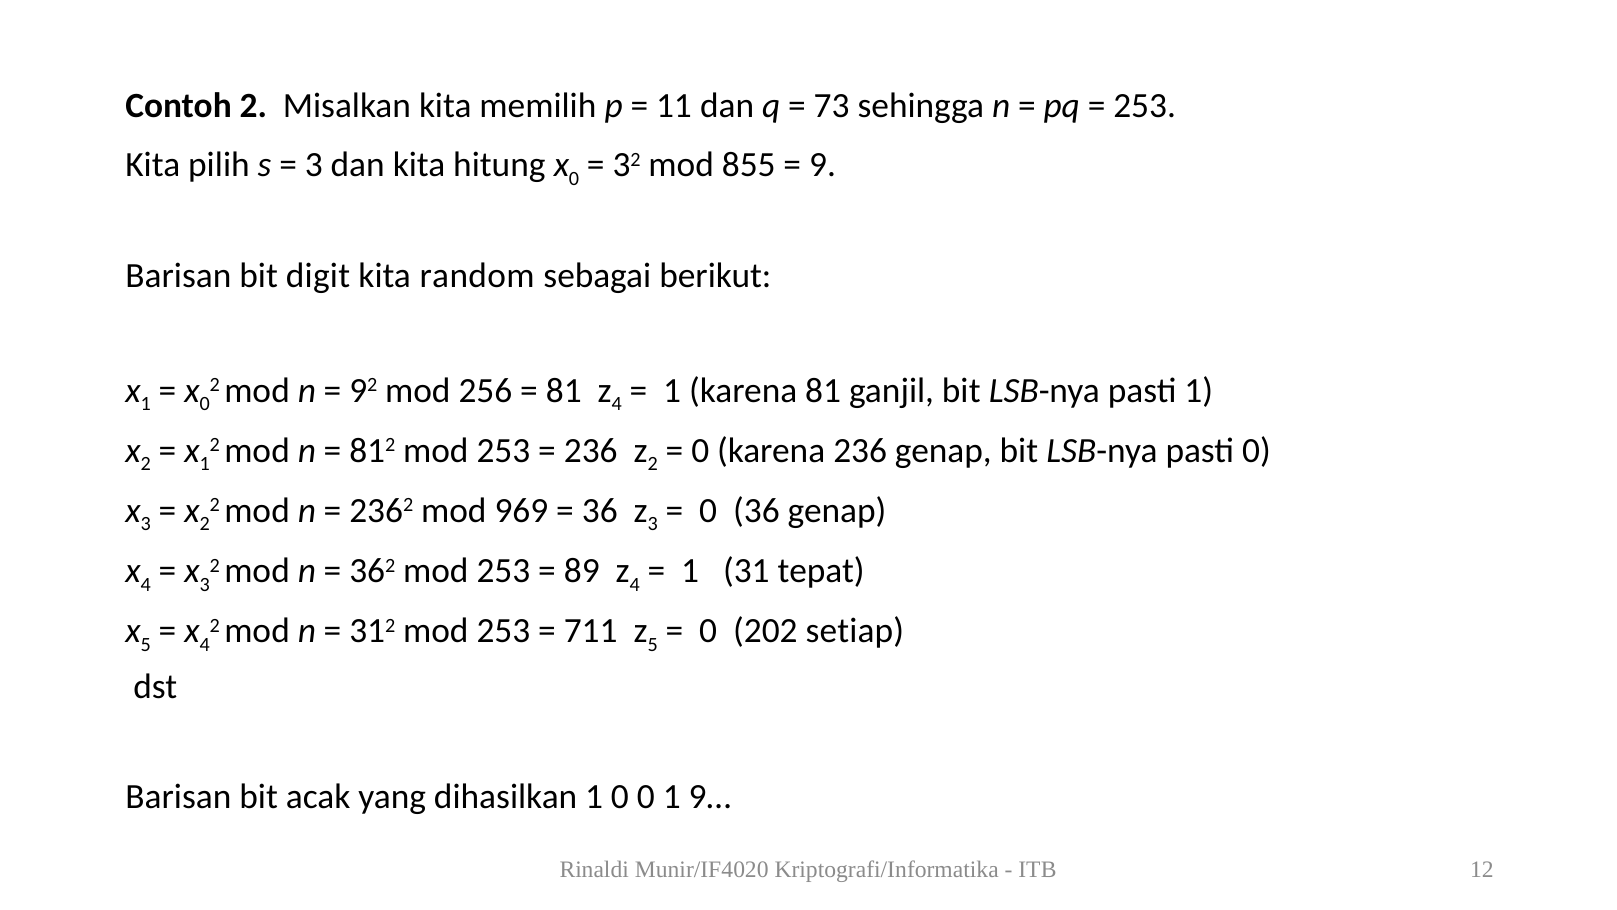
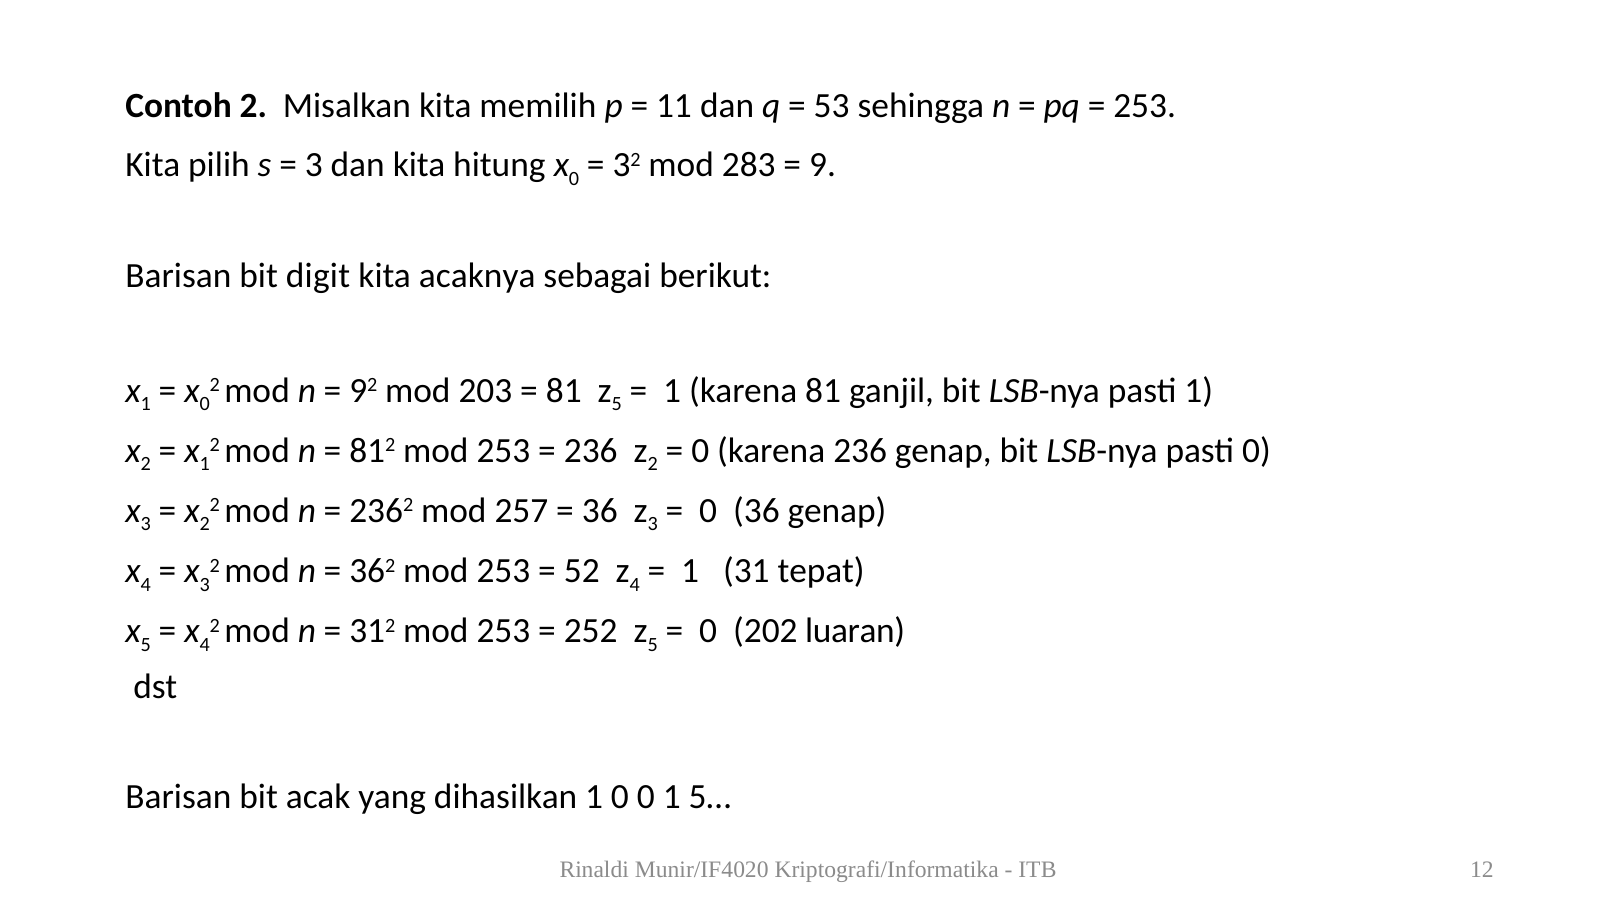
73: 73 -> 53 (832, 106)
855: 855 -> 283 (749, 165)
random: random -> acaknya (477, 276)
256: 256 -> 203 (485, 390)
4: 4 -> 5 (617, 404)
969: 969 -> 257 (521, 510)
89: 89 -> 52 (582, 570)
711: 711 -> 252 (591, 631)
setiap: setiap -> luaran (855, 631)
9…: 9… -> 5… (710, 797)
